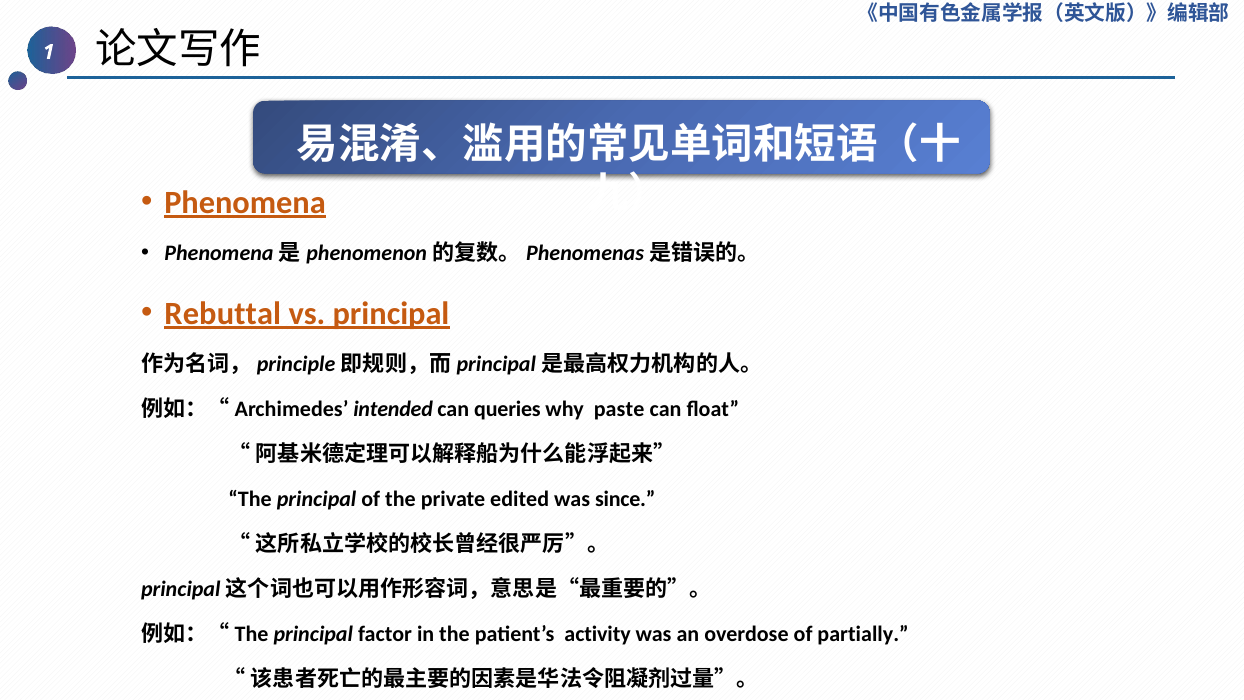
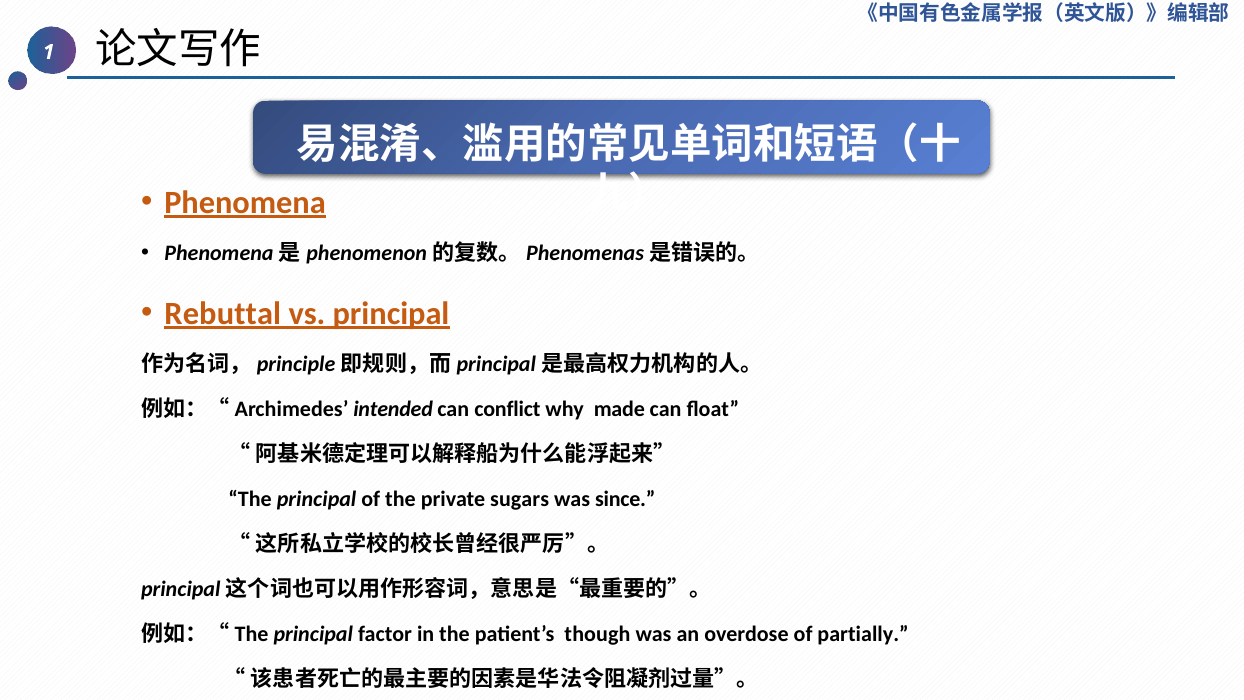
queries: queries -> conflict (507, 409)
paste: paste -> made (619, 409)
edited: edited -> sugars (520, 499)
activity: activity -> though (597, 634)
